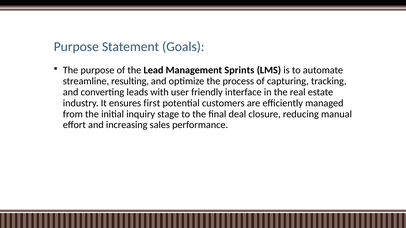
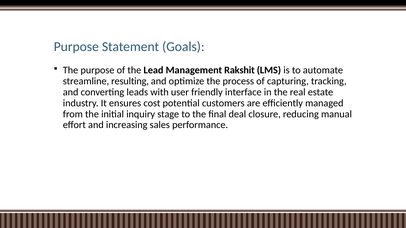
Sprints: Sprints -> Rakshit (239, 70)
first: first -> cost (152, 103)
